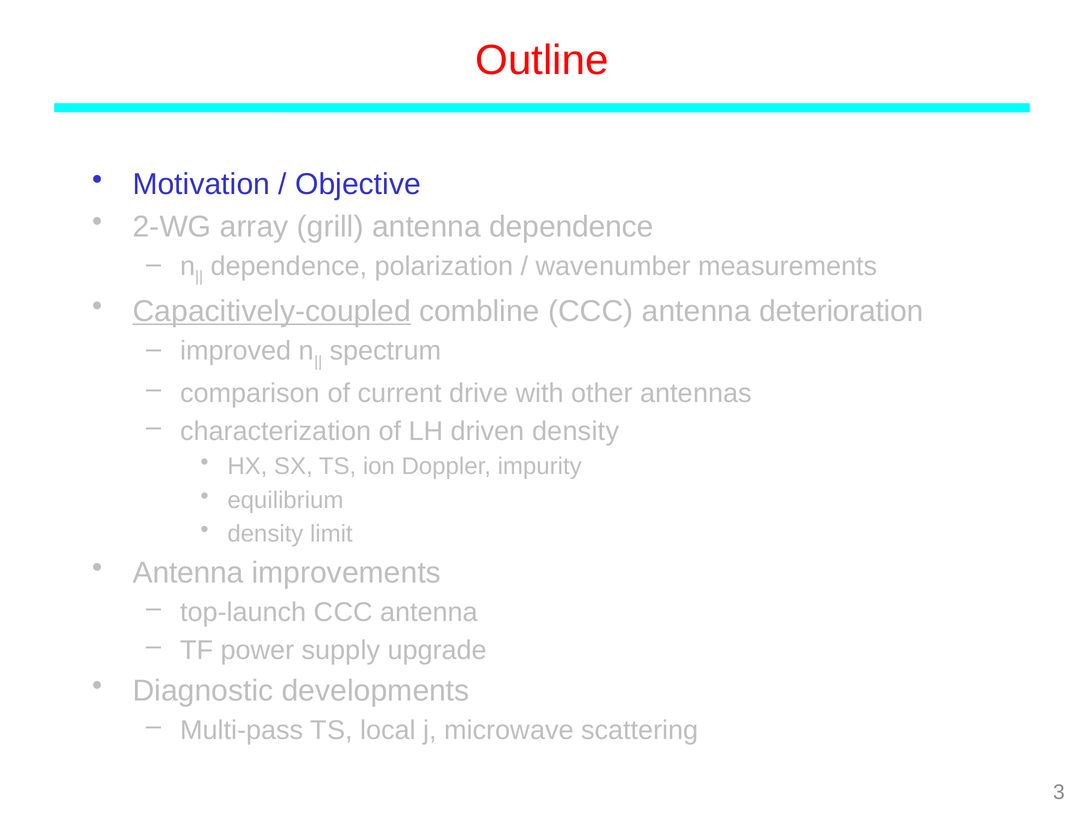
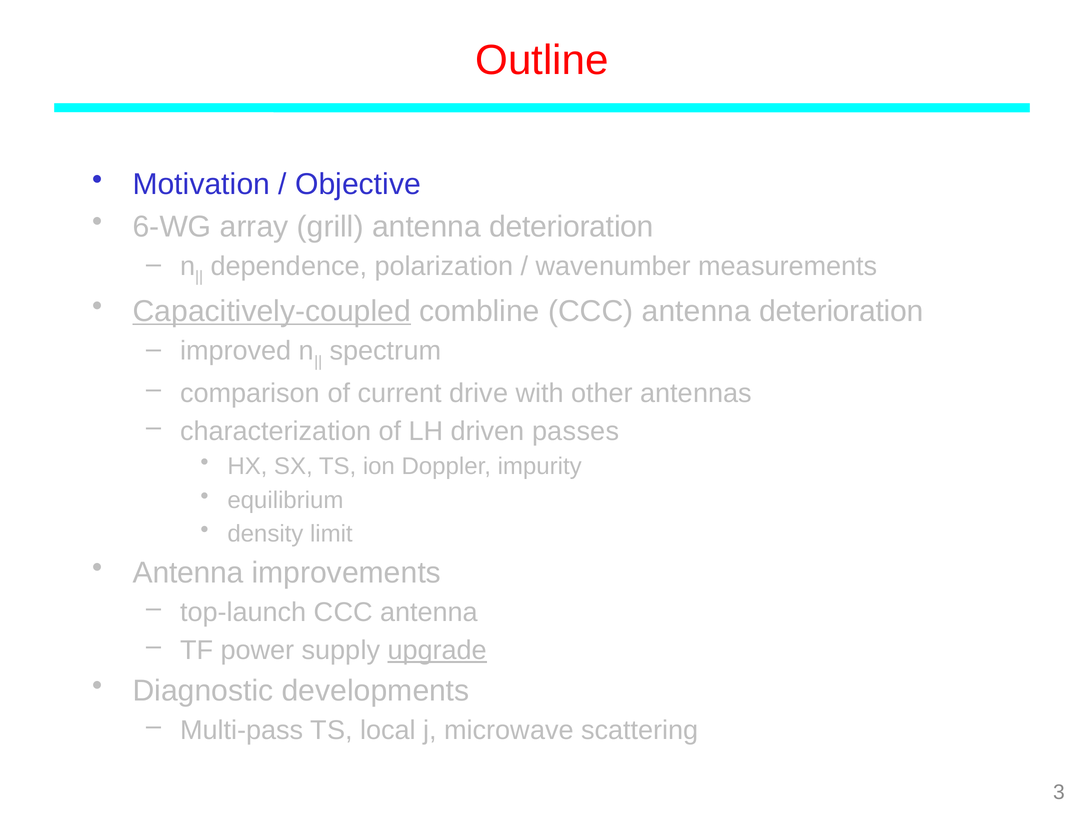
2-WG: 2-WG -> 6-WG (172, 227)
grill antenna dependence: dependence -> deterioration (571, 227)
driven density: density -> passes (576, 431)
upgrade underline: none -> present (437, 650)
